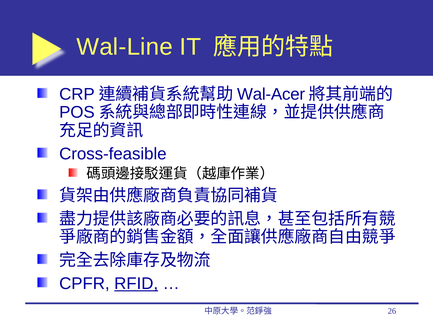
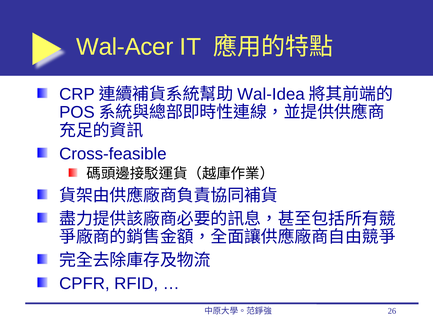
Wal-Line: Wal-Line -> Wal-Acer (125, 47)
Wal-Acer: Wal-Acer -> Wal-Idea (271, 94)
RFID underline: present -> none (136, 283)
